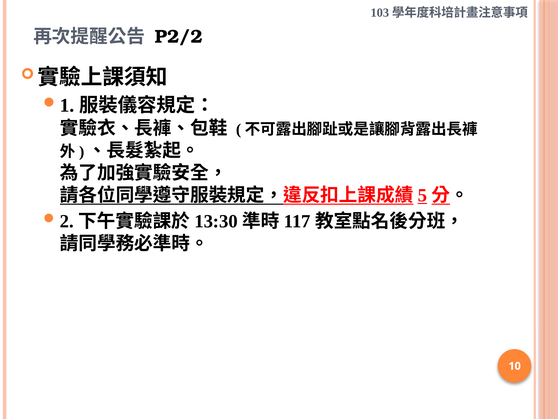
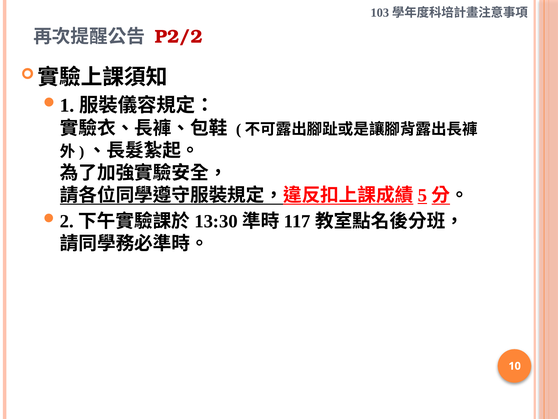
P2/2 colour: black -> red (179, 37)
